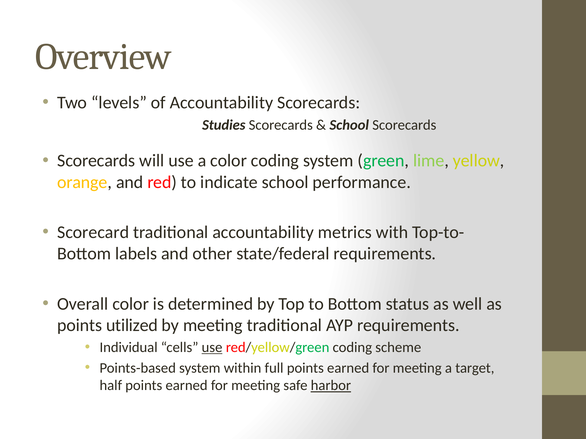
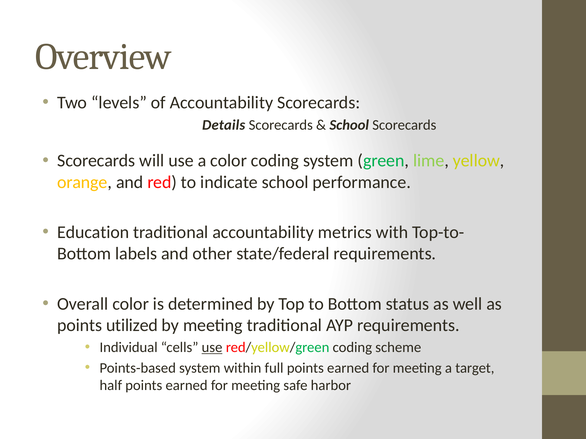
Studies: Studies -> Details (224, 125)
Scorecard: Scorecard -> Education (93, 233)
harbor underline: present -> none (331, 386)
